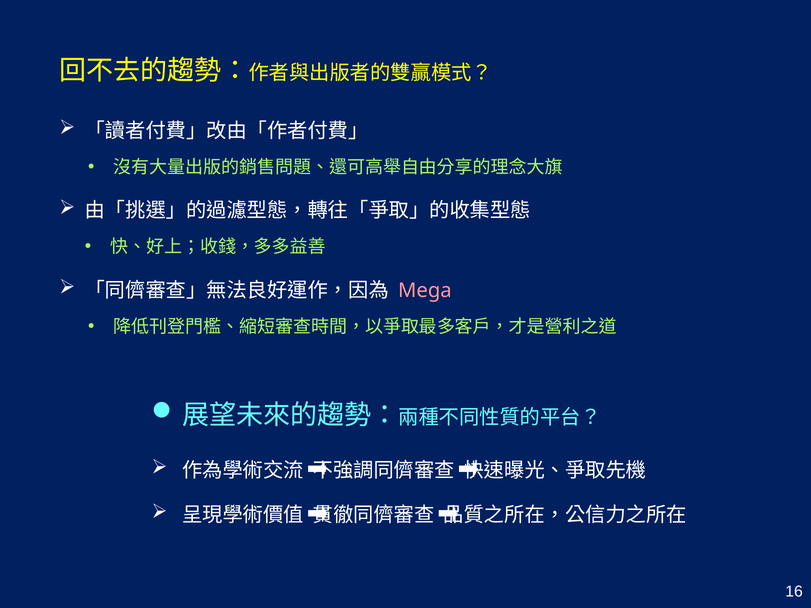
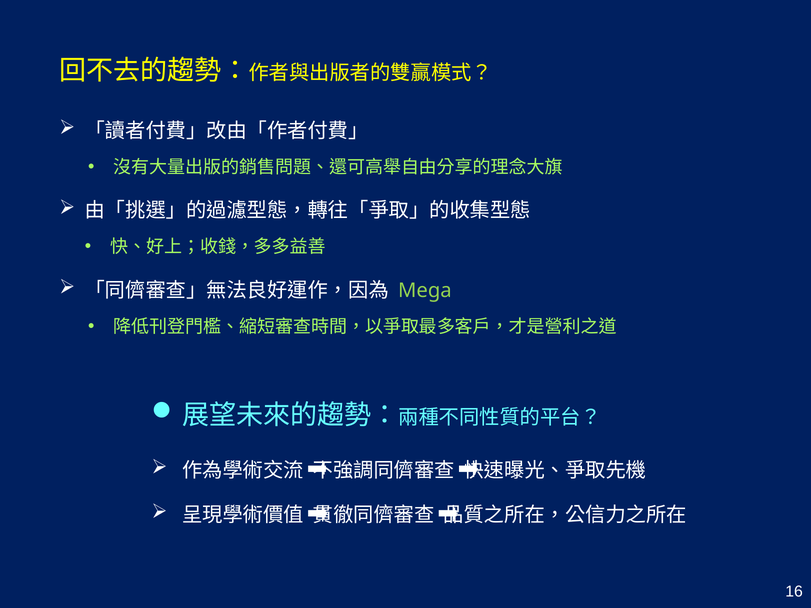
Mega colour: pink -> light green (425, 291)
